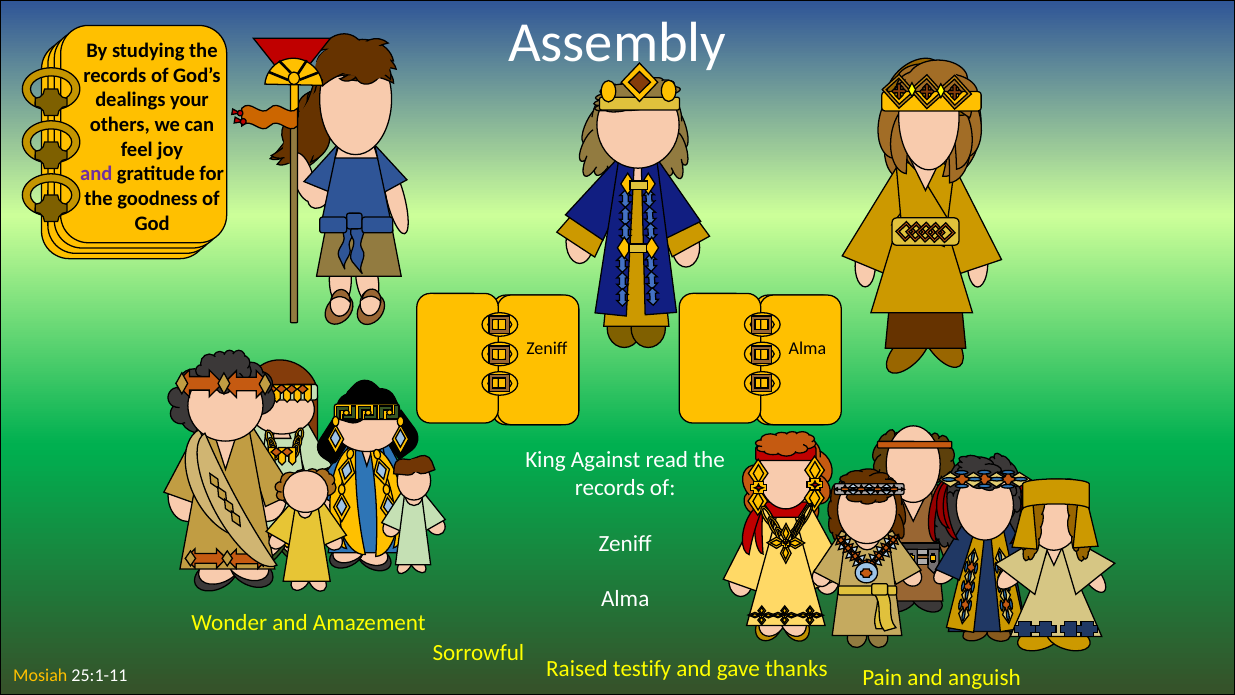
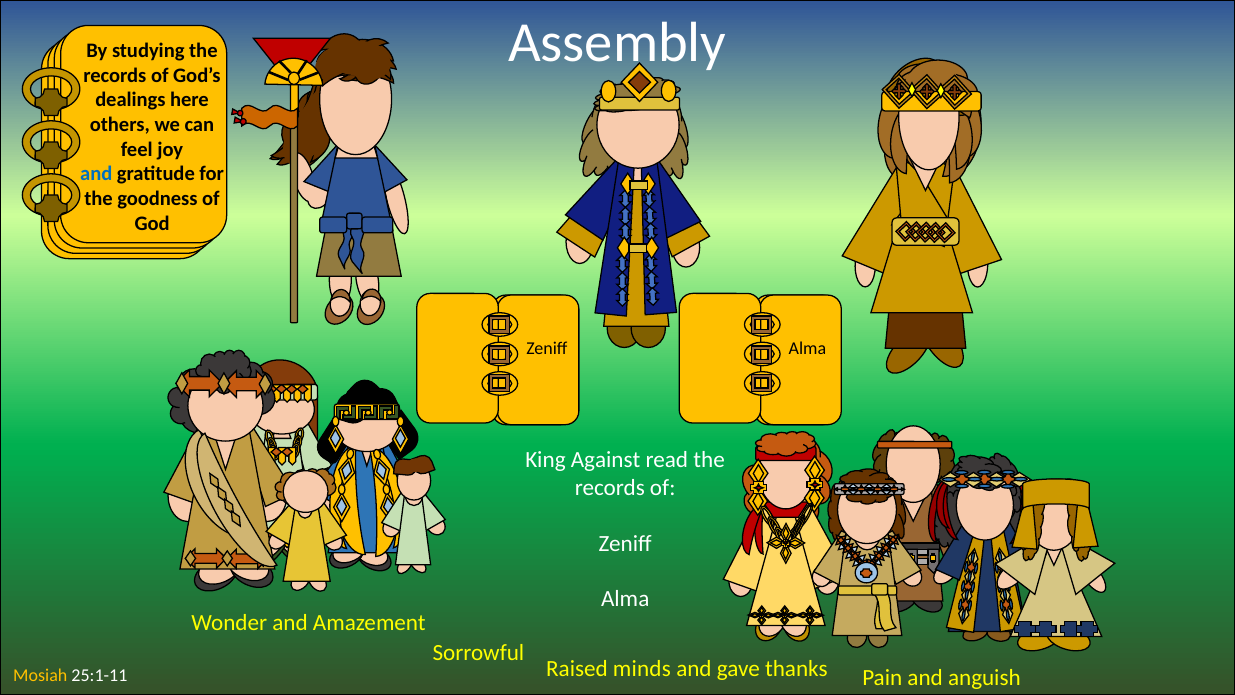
your: your -> here (189, 100)
and colour: purple -> blue (96, 174)
testify: testify -> minds (642, 668)
